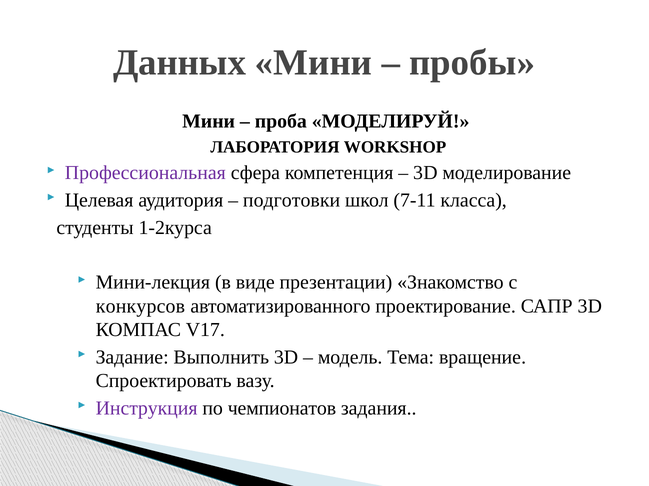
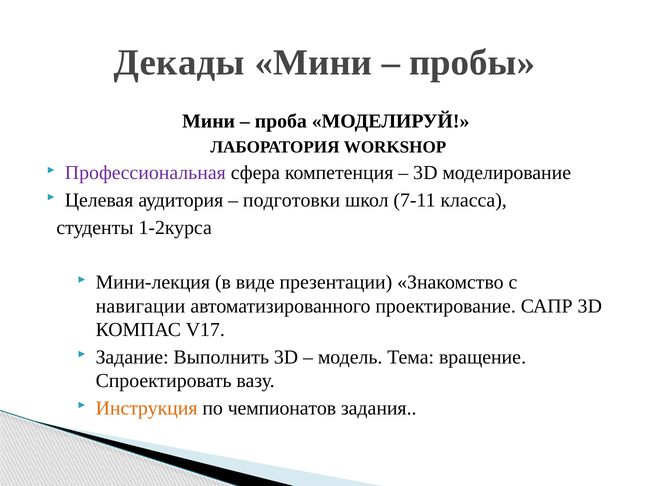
Данных: Данных -> Декады (179, 63)
конкурсов: конкурсов -> навигации (140, 307)
Инструкция colour: purple -> orange (147, 409)
